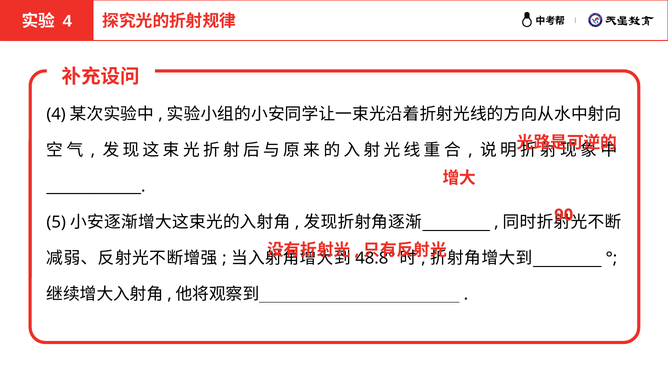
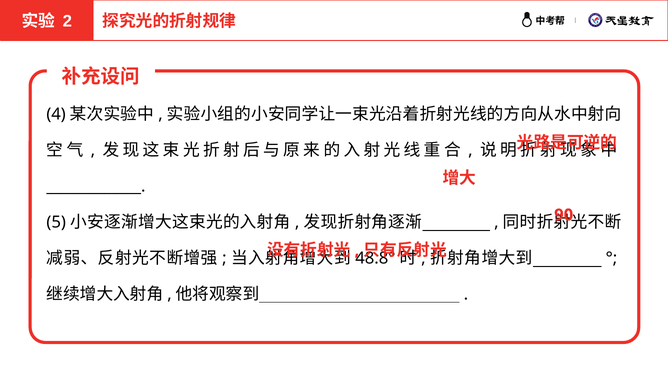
4: 4 -> 2 (67, 21)
